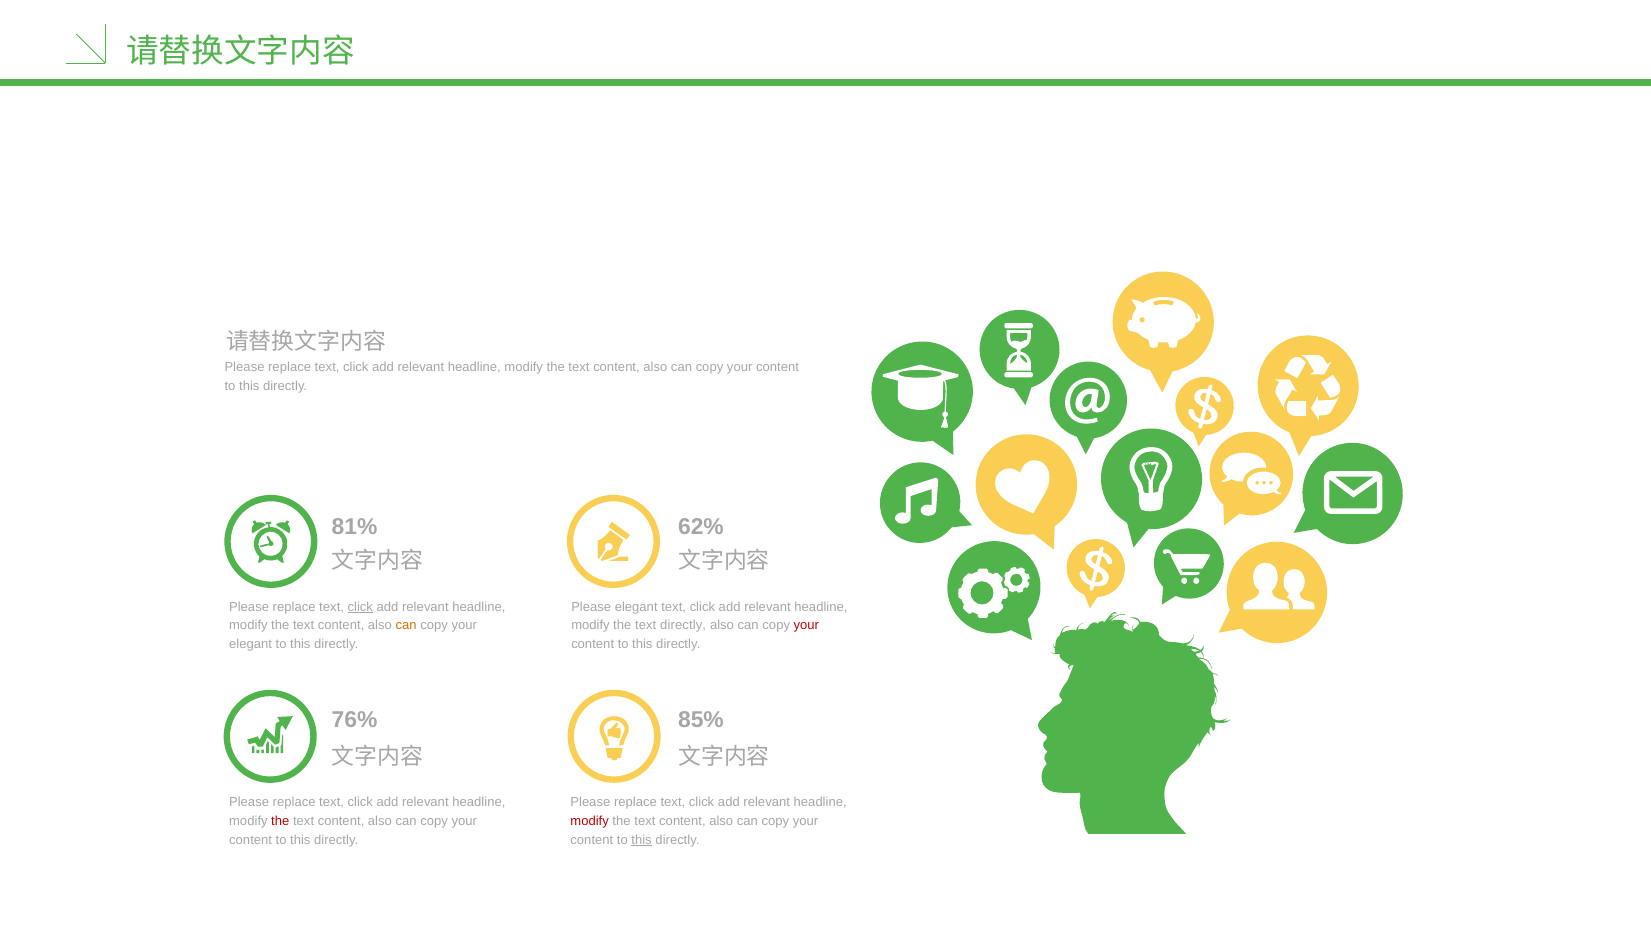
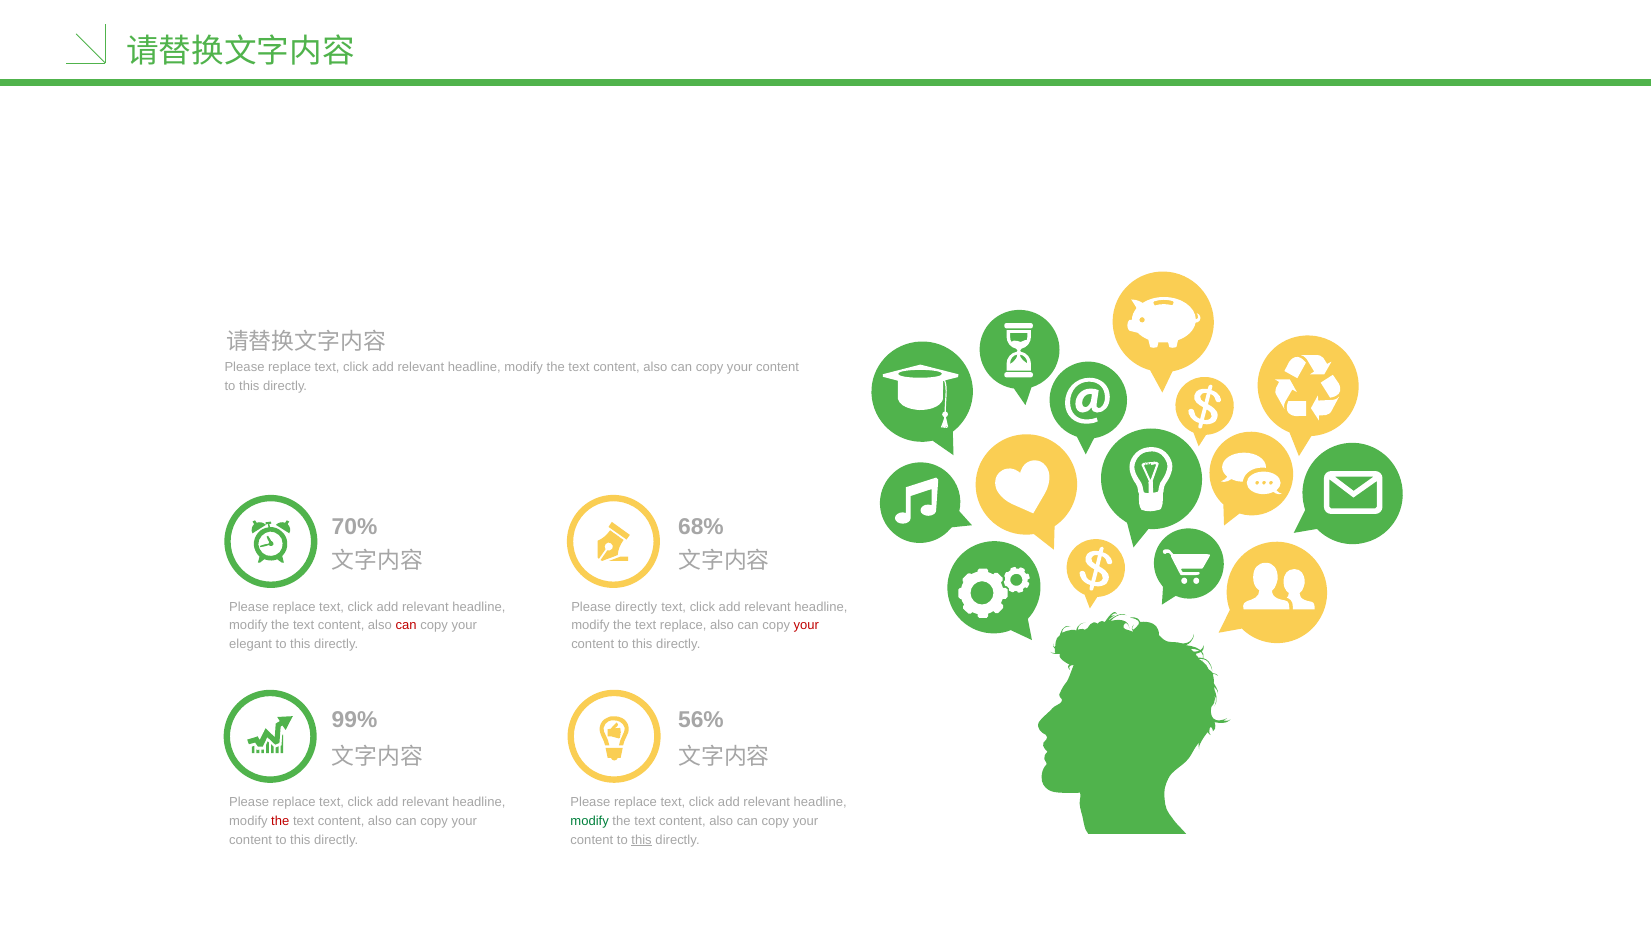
81%: 81% -> 70% (354, 526)
62%: 62% -> 68% (701, 526)
click underline: present -> none (360, 607)
Please elegant: elegant -> directly (636, 607)
can colour: orange -> red (406, 625)
text directly: directly -> replace (683, 625)
76%: 76% -> 99% (354, 720)
85%: 85% -> 56% (701, 720)
modify colour: red -> green (590, 821)
